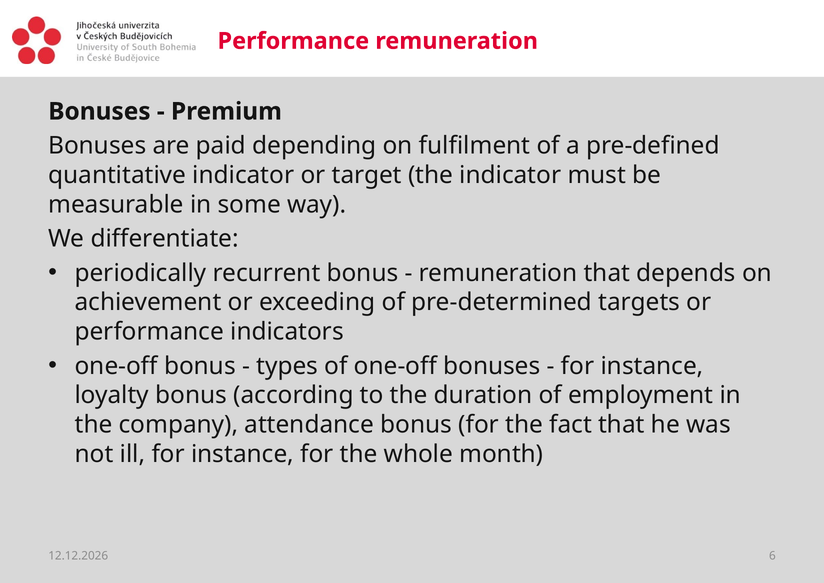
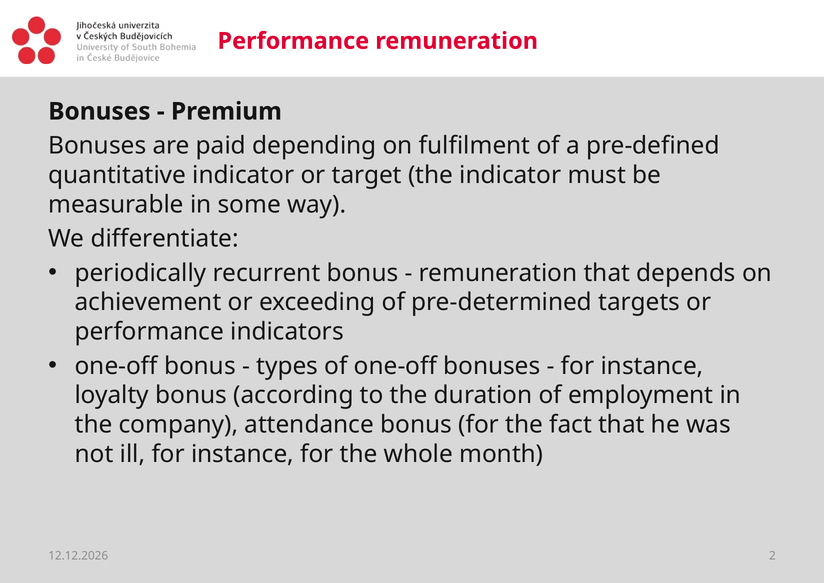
6: 6 -> 2 (772, 555)
